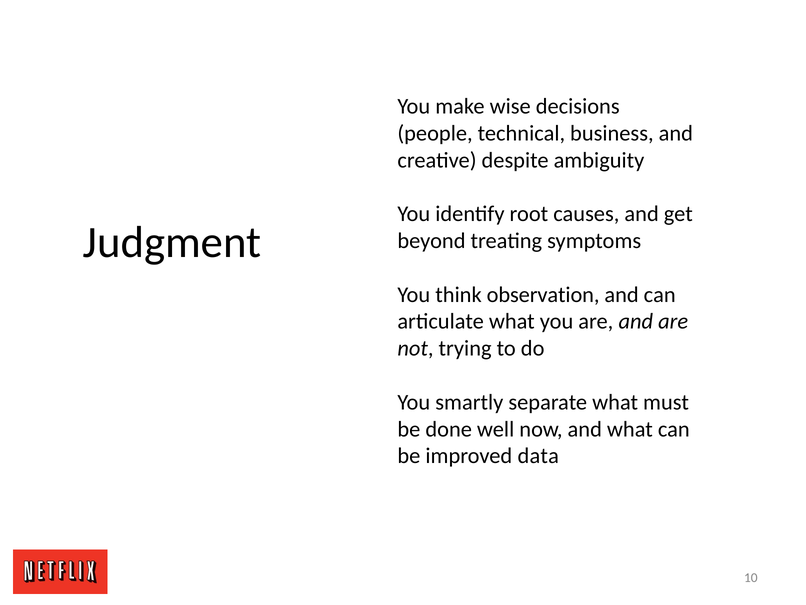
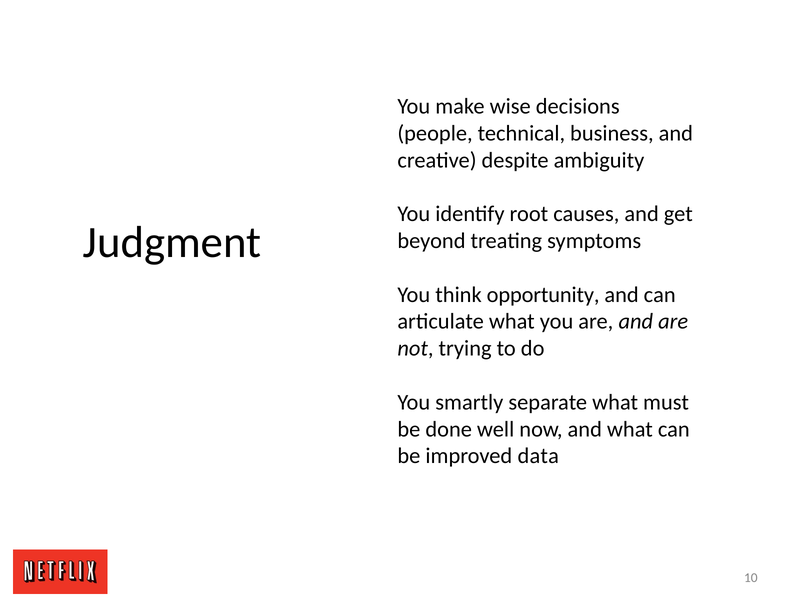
observation: observation -> opportunity (543, 294)
